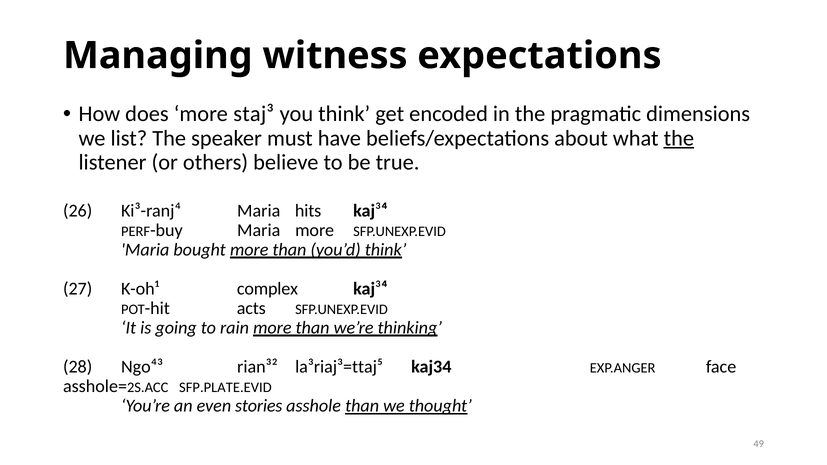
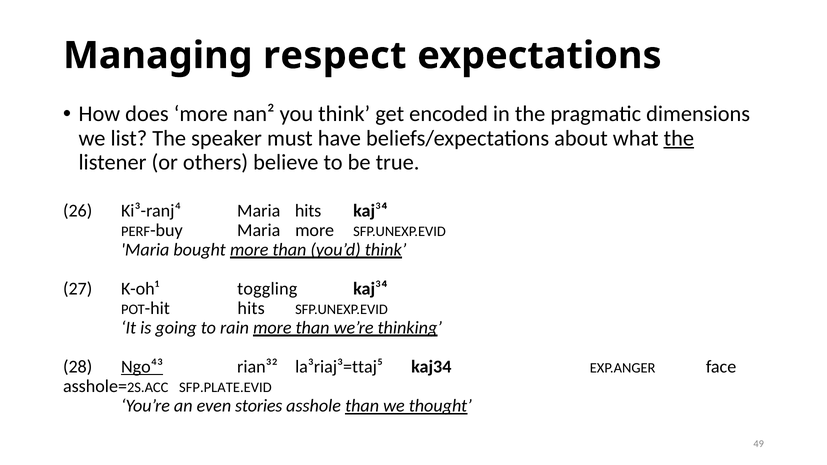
witness: witness -> respect (335, 56)
staj³: staj³ -> nan² (254, 114)
complex: complex -> toggling (267, 289)
acts: acts -> hits (251, 308)
Ngo⁴³ underline: none -> present (142, 367)
